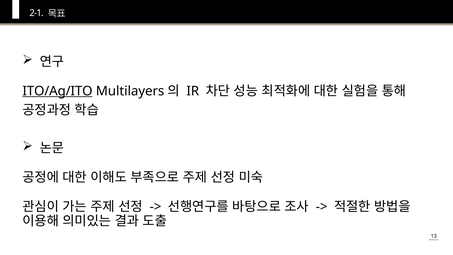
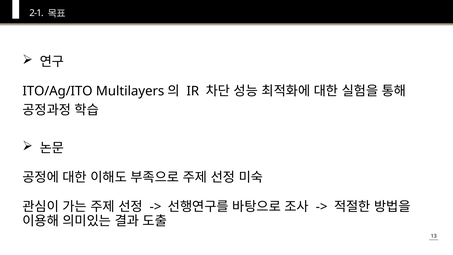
ITO/Ag/ITO underline: present -> none (57, 91)
